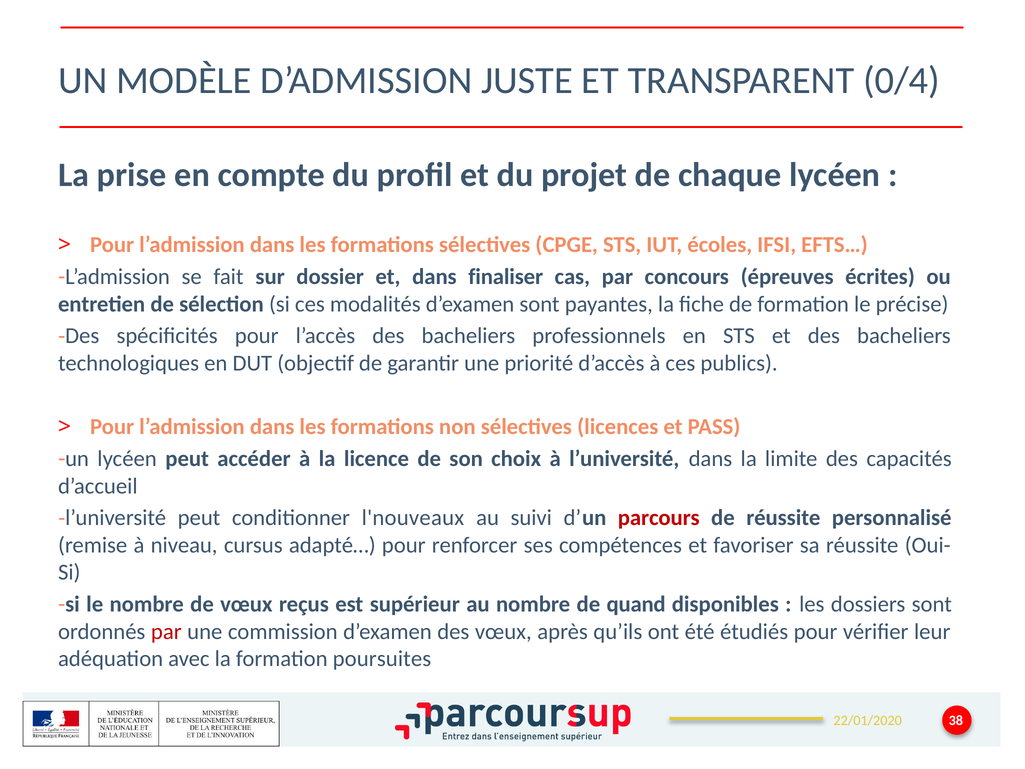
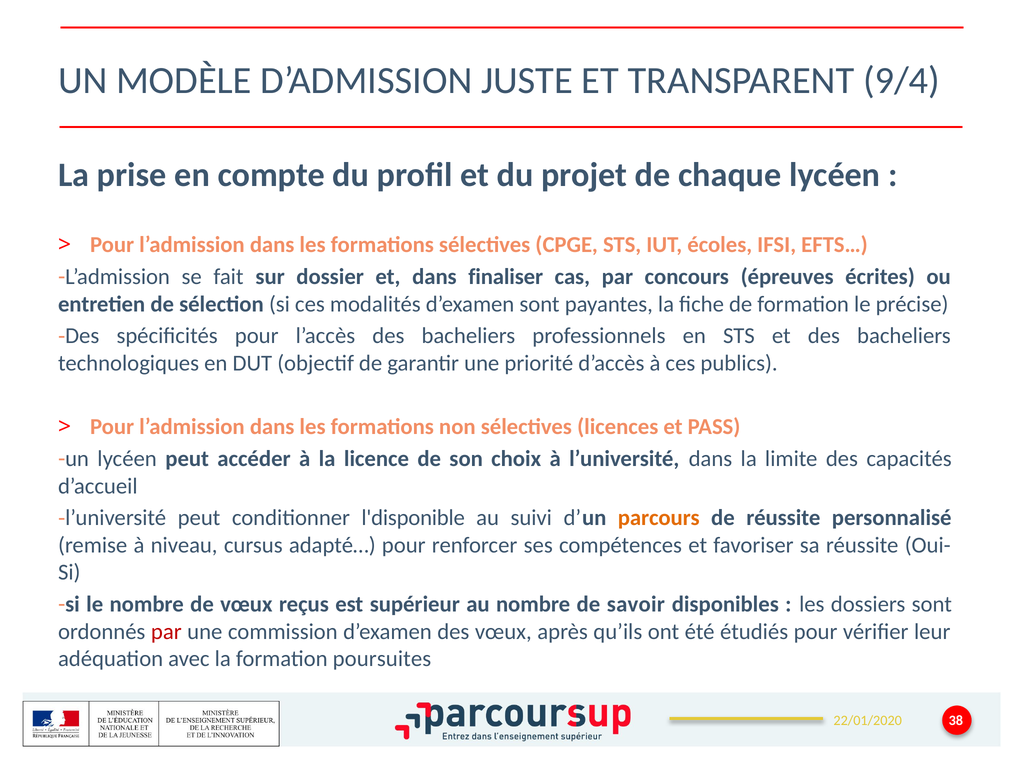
0/4: 0/4 -> 9/4 (902, 80)
l'nouveaux: l'nouveaux -> l'disponible (413, 518)
parcours colour: red -> orange (659, 518)
quand: quand -> savoir (636, 604)
